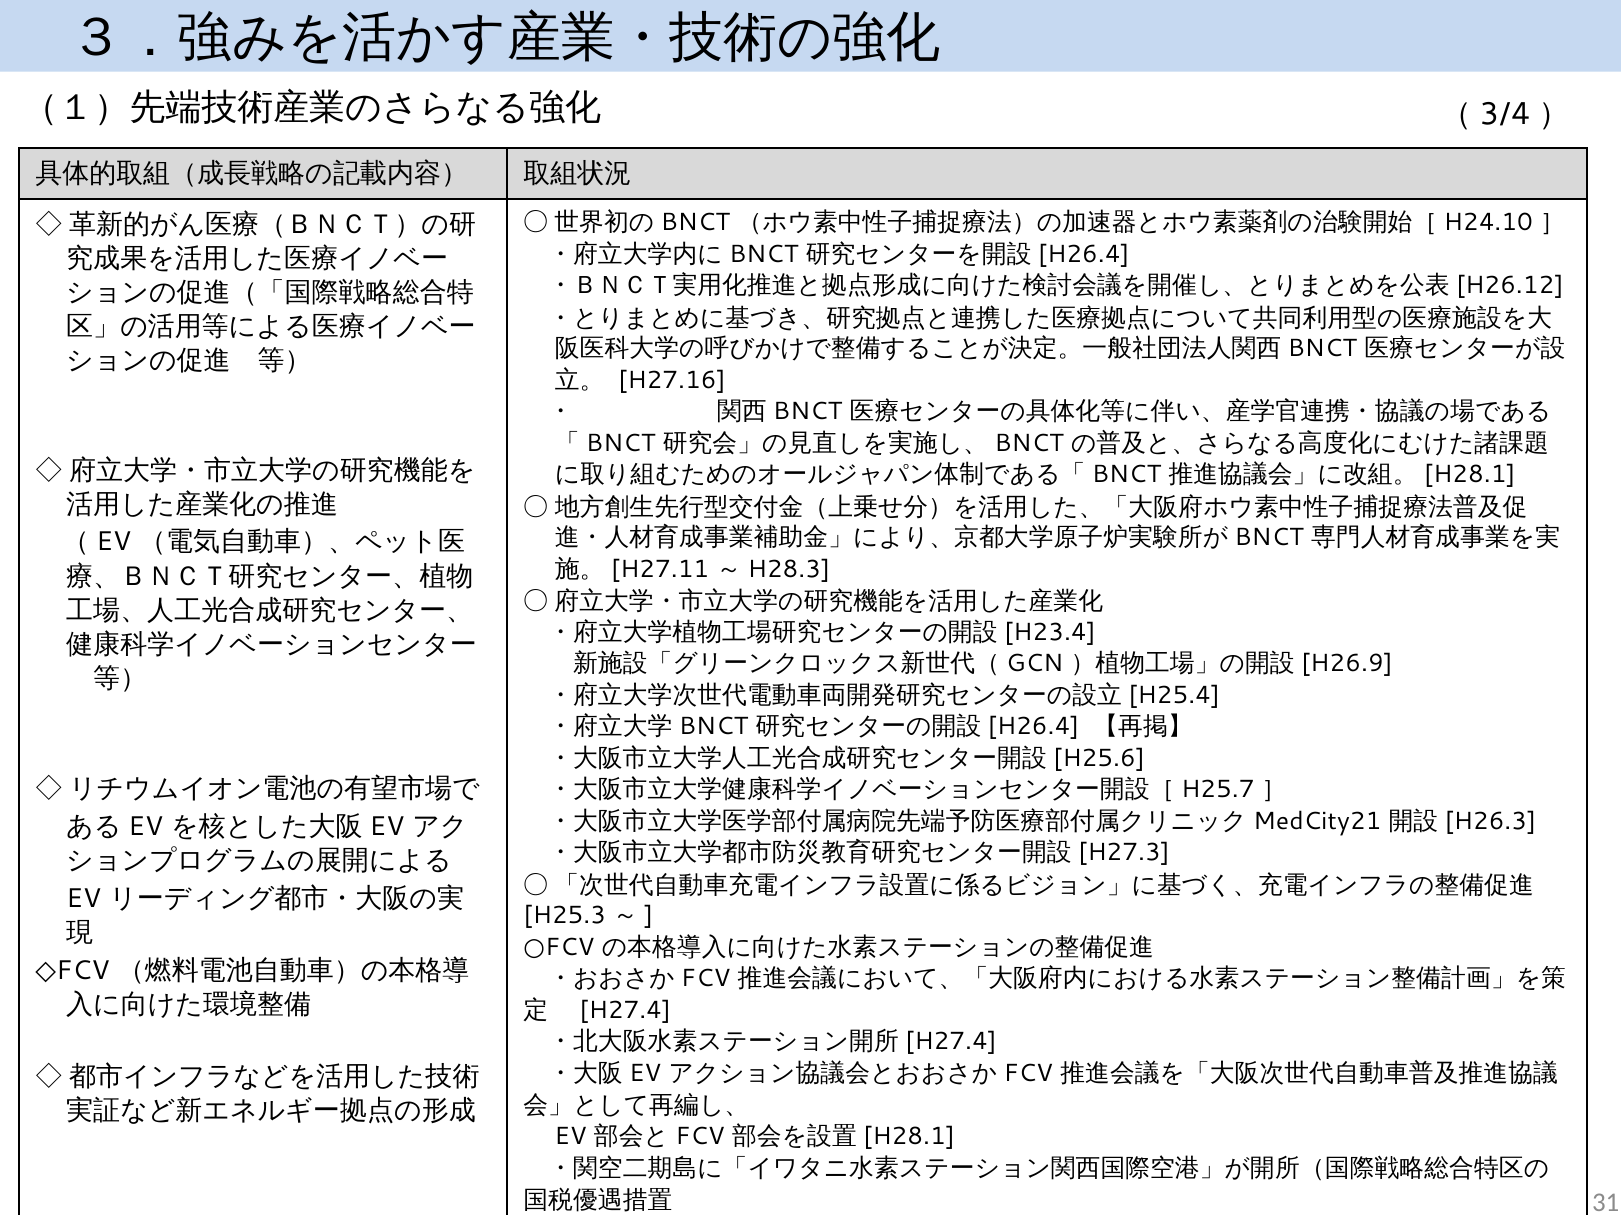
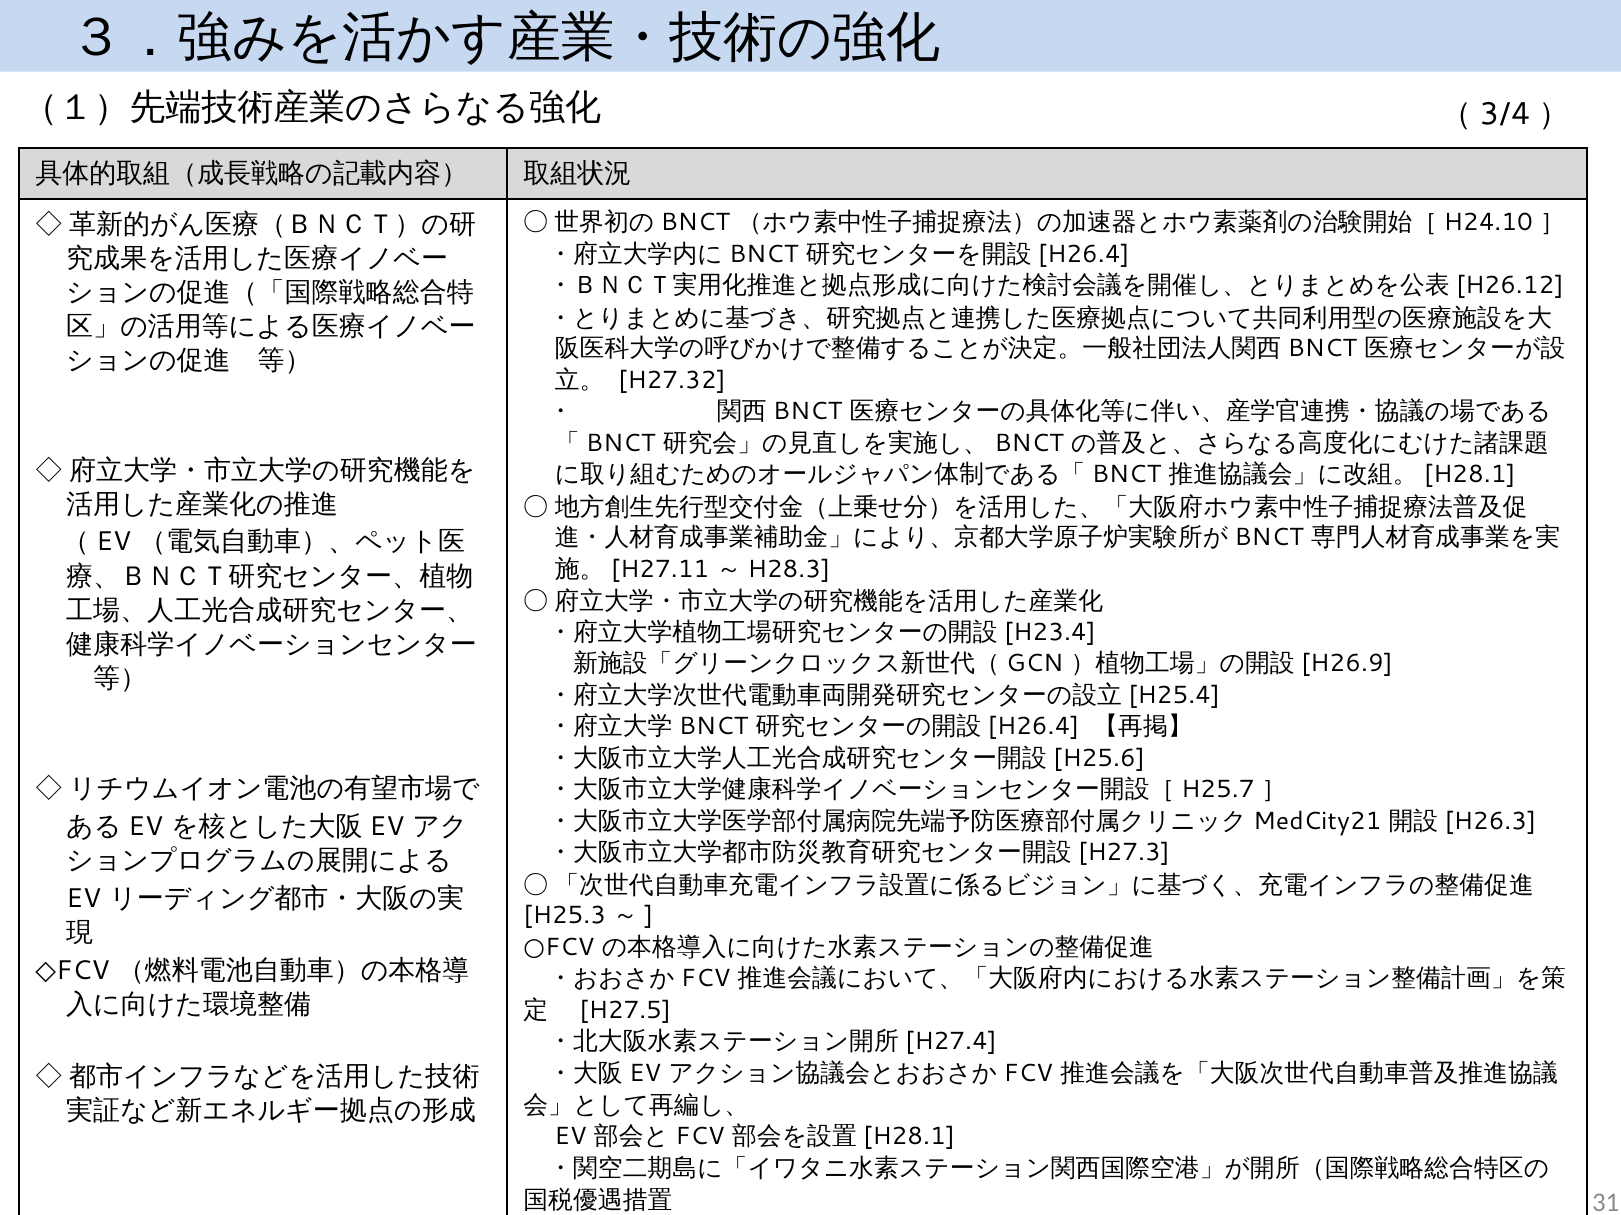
H27.16: H27.16 -> H27.32 (672, 380)
H27.4: H27.4 -> H27.5 (625, 1011)
